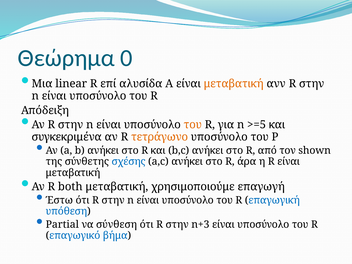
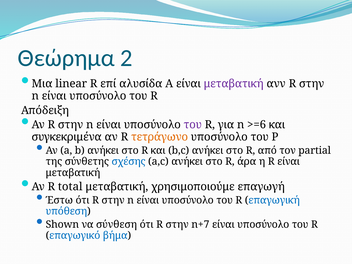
0: 0 -> 2 (126, 58)
μεταβατική colour: orange -> purple (234, 84)
του colour: orange -> purple (193, 125)
>=5: >=5 -> >=6 (257, 125)
shown: shown -> partial (315, 150)
both: both -> total (70, 187)
Partial: Partial -> Shown (62, 225)
n+3: n+3 -> n+7 (200, 225)
